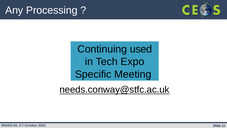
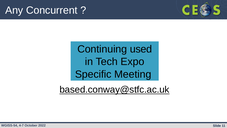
Processing: Processing -> Concurrent (52, 10)
needs.conway@stfc.ac.uk: needs.conway@stfc.ac.uk -> based.conway@stfc.ac.uk (114, 89)
